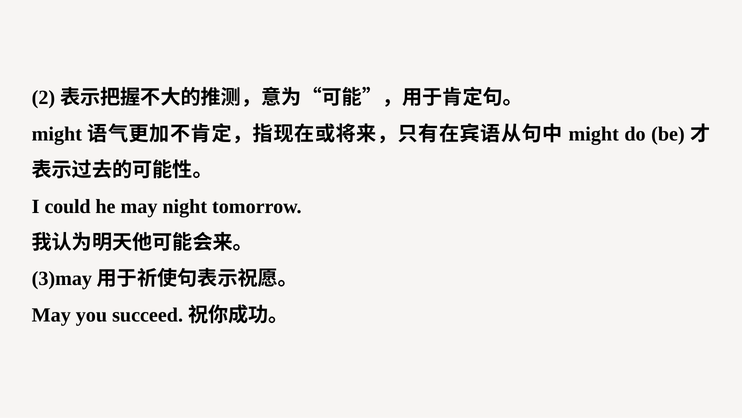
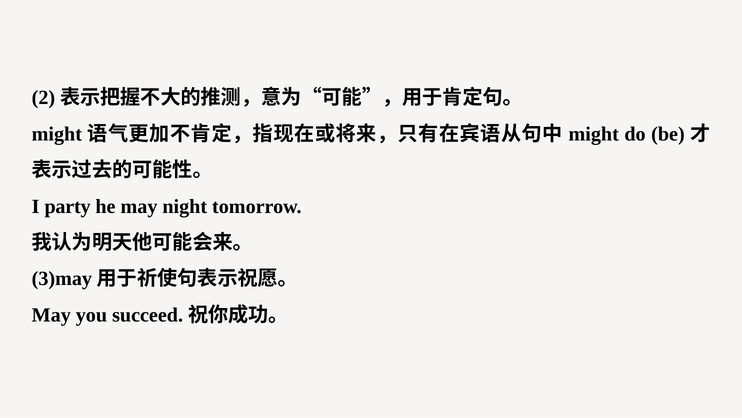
could: could -> party (68, 206)
